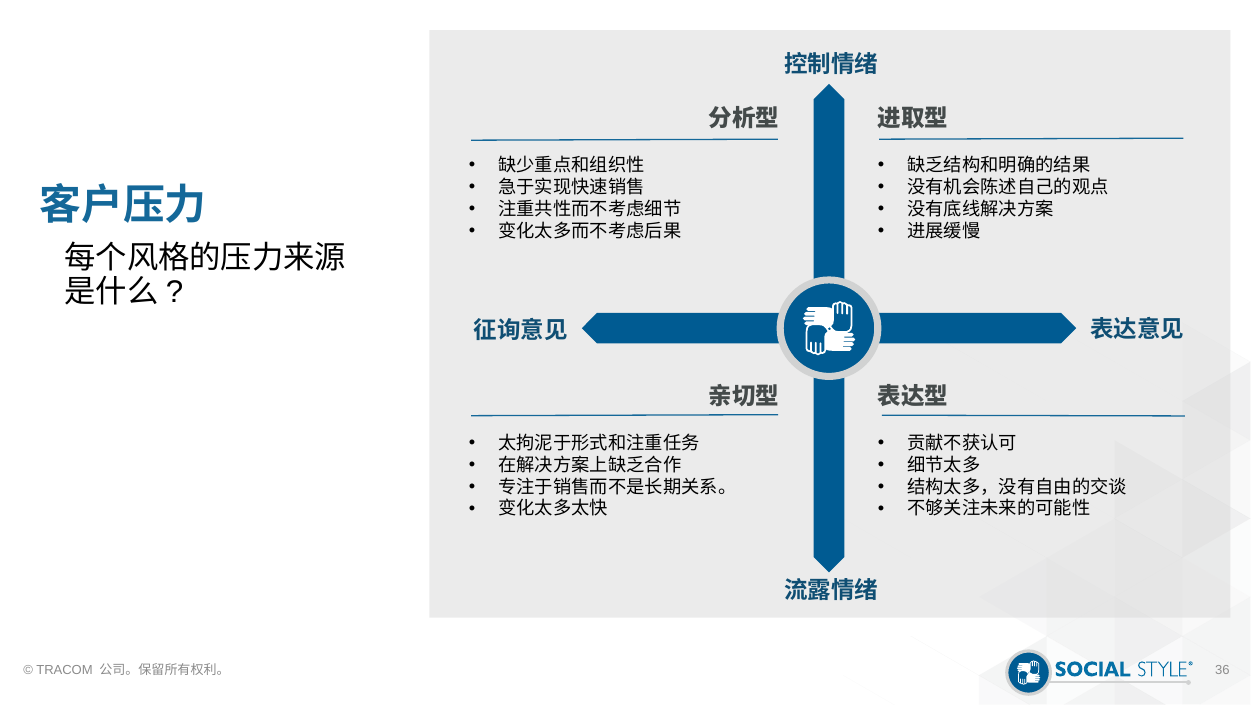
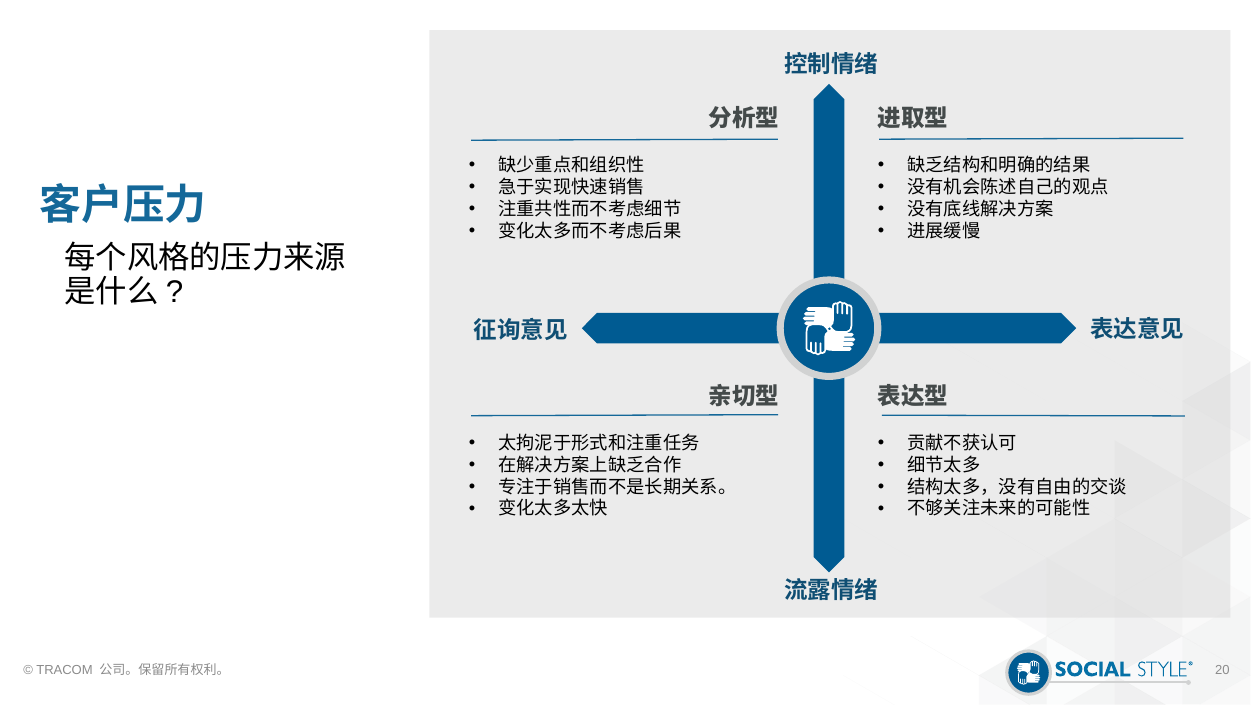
36: 36 -> 20 (1222, 670)
